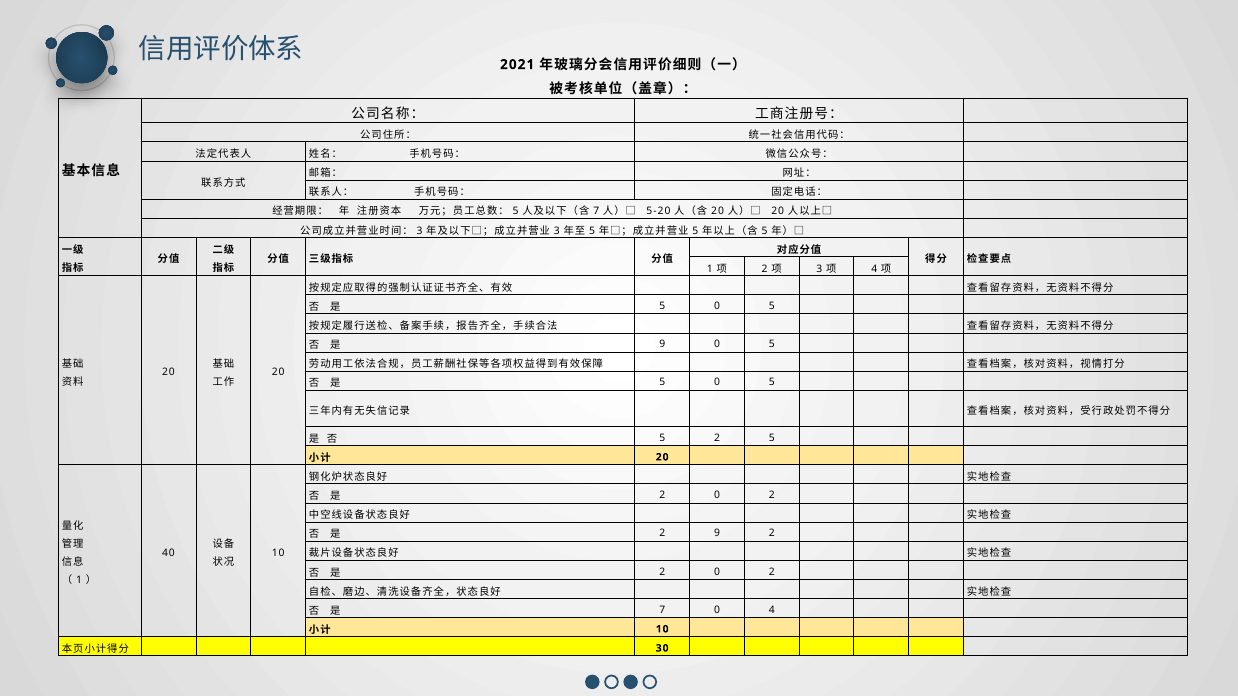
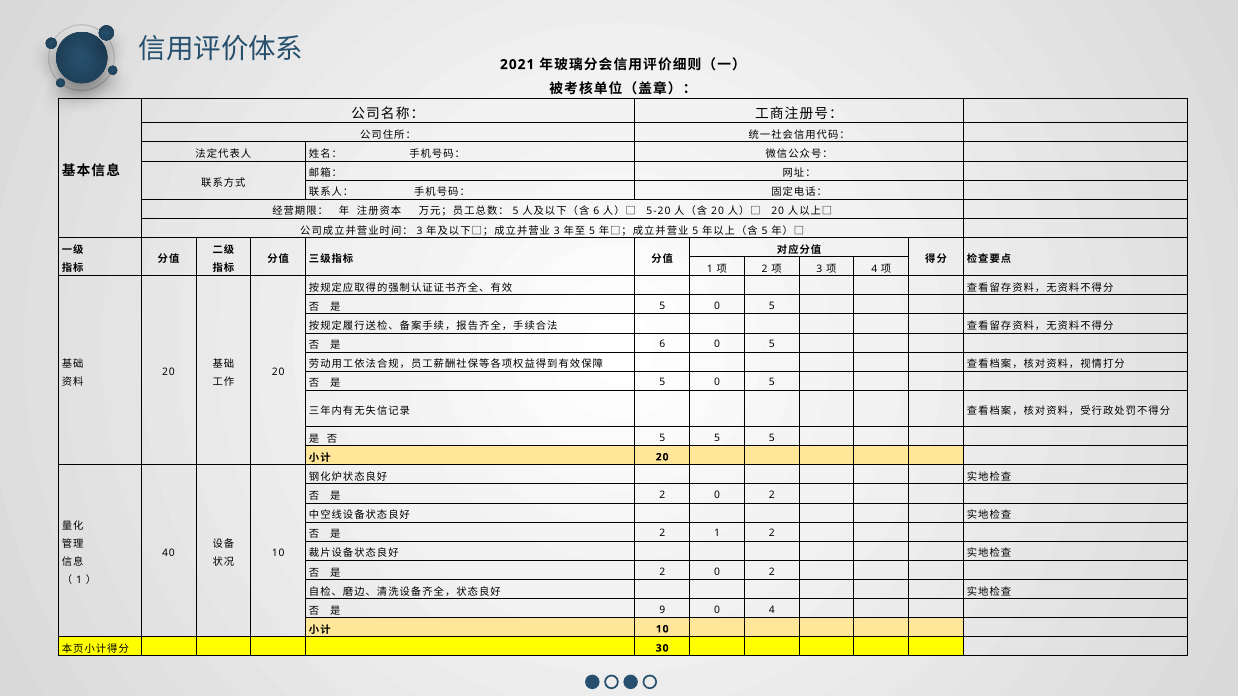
7: 7 -> 6 (596, 212)
9: 9 -> 6 (662, 345)
2: 2 -> 5 (717, 438)
2 9: 9 -> 1 (717, 534)
7: 7 -> 9 (662, 610)
